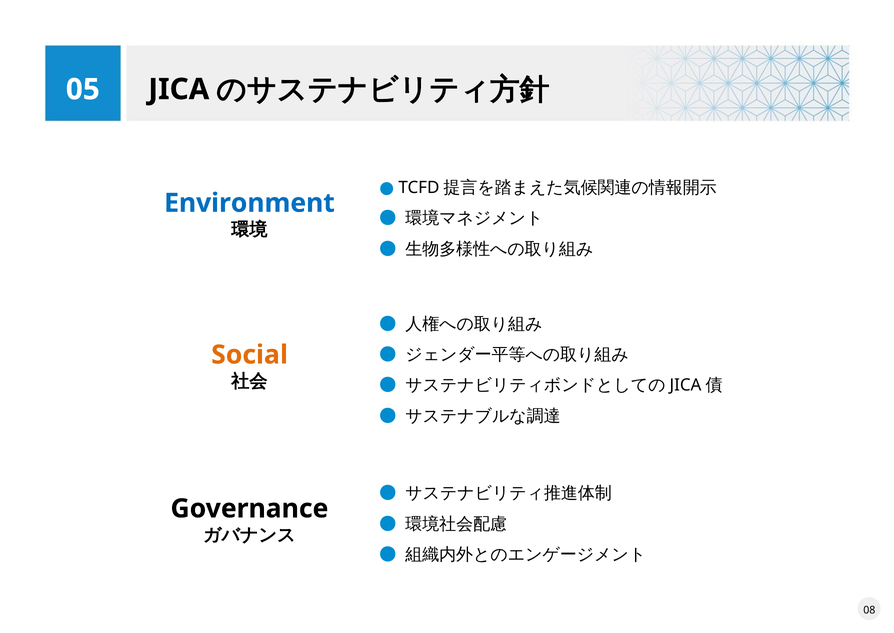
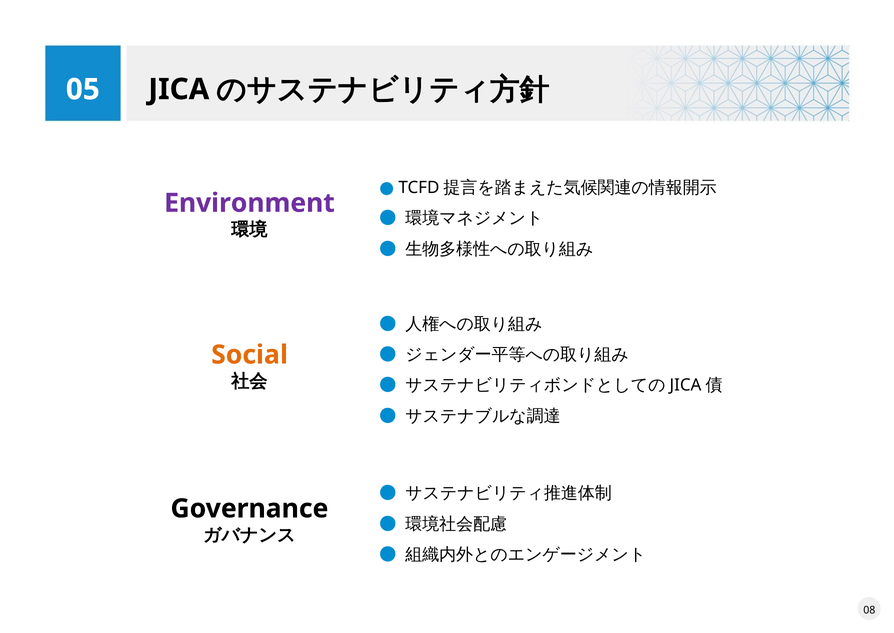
Environment colour: blue -> purple (249, 203)
